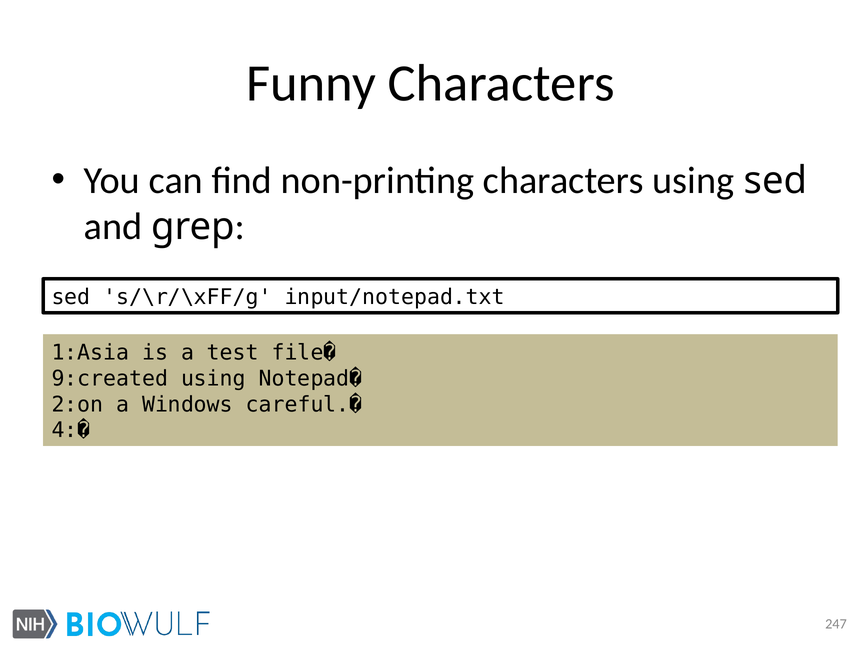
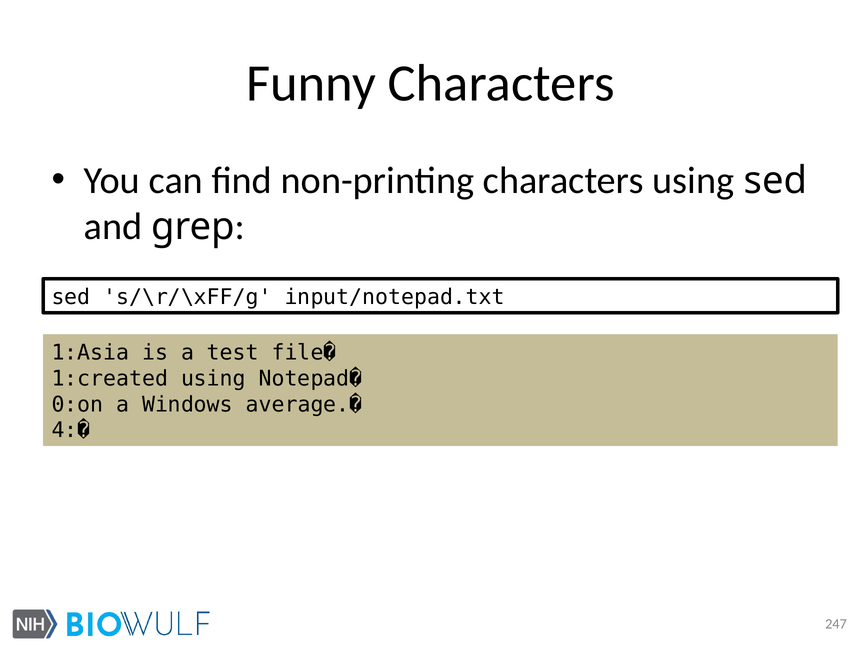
9:created: 9:created -> 1:created (110, 379)
2:on: 2:on -> 0:on (77, 404)
careful.�: careful.� -> average.� (304, 404)
